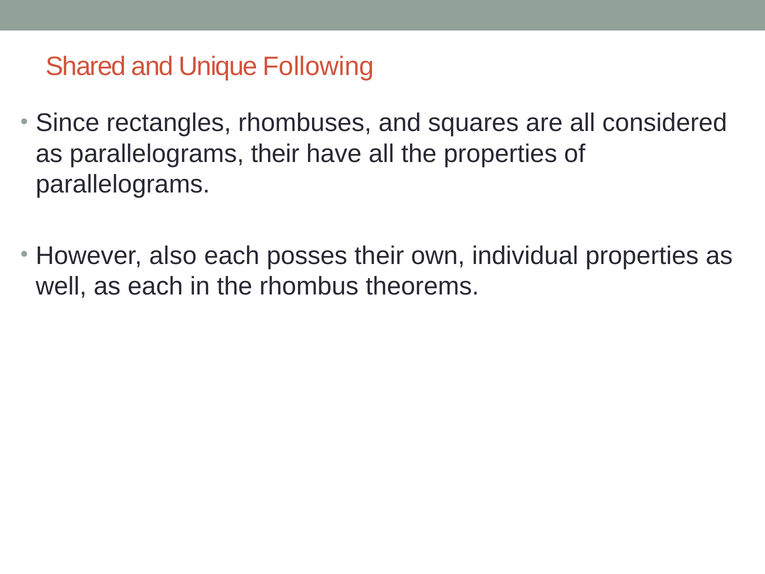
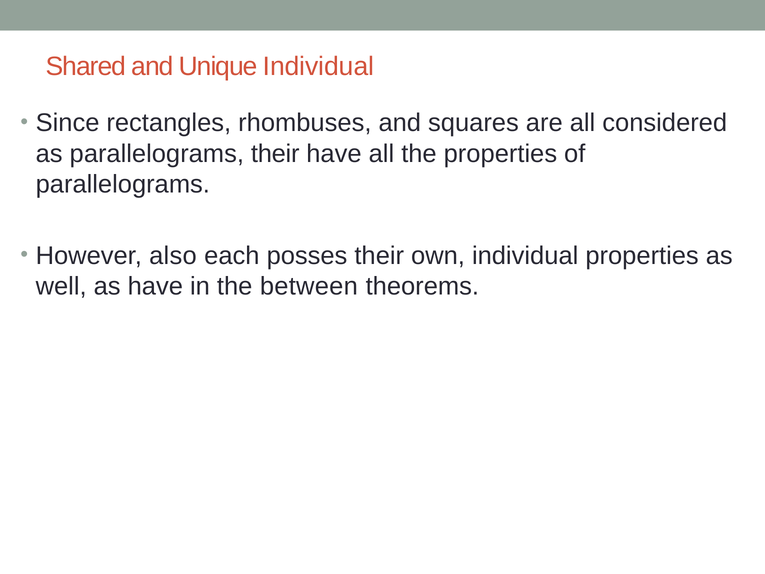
Unique Following: Following -> Individual (319, 66)
as each: each -> have (155, 286)
rhombus: rhombus -> between (309, 286)
